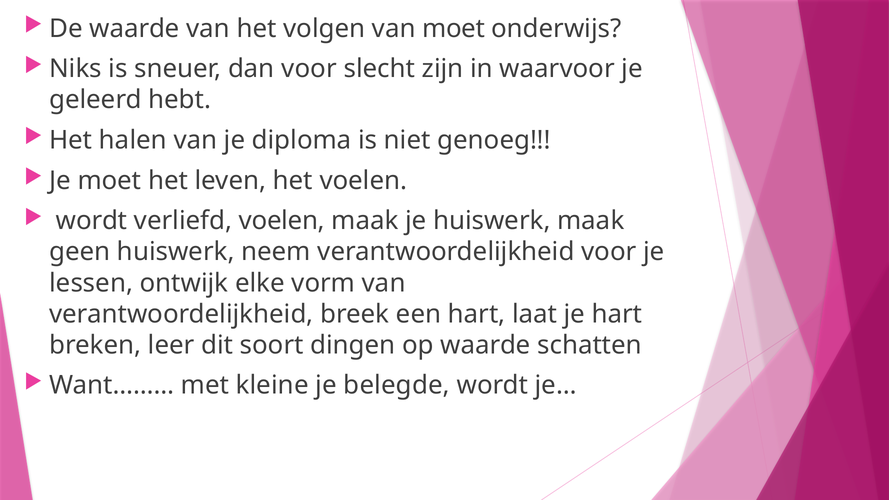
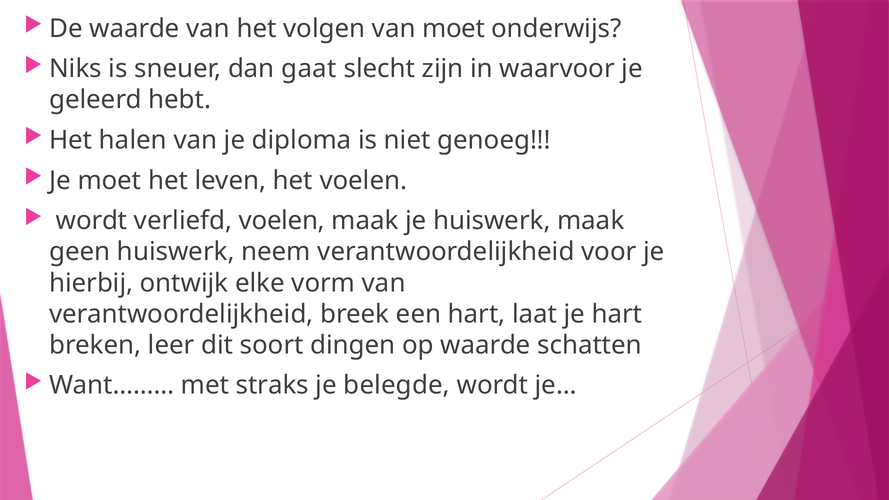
dan voor: voor -> gaat (309, 69)
lessen: lessen -> hierbij (91, 283)
kleine: kleine -> straks (272, 385)
